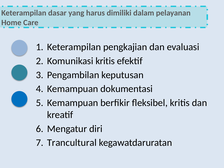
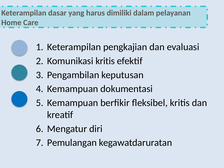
Trancultural: Trancultural -> Pemulangan (72, 143)
